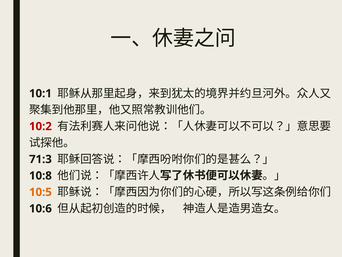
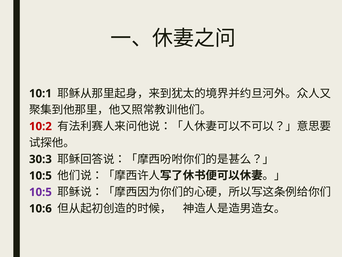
71:3: 71:3 -> 30:3 (40, 159)
10:8: 10:8 -> 10:5 (40, 175)
10:5 colour: orange -> purple (40, 192)
